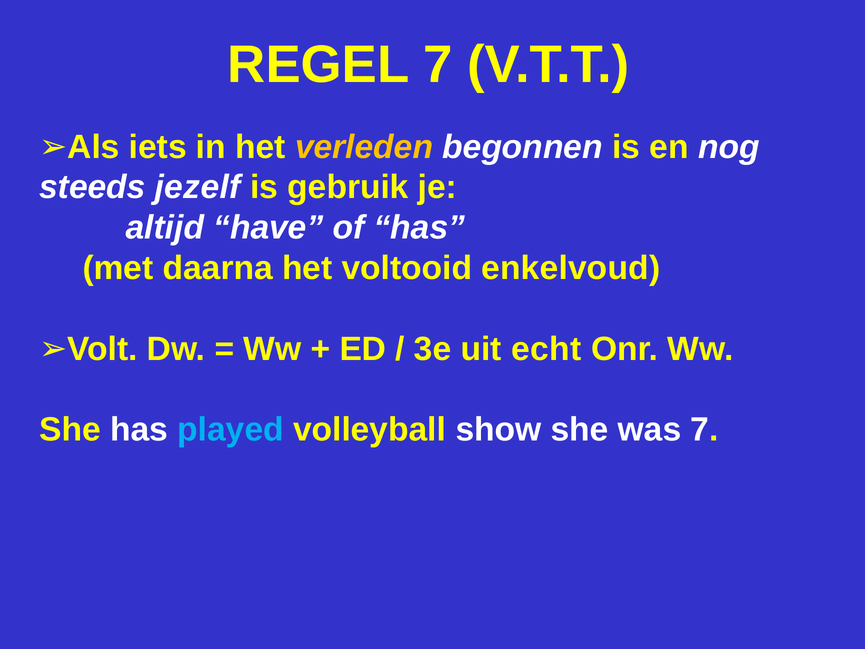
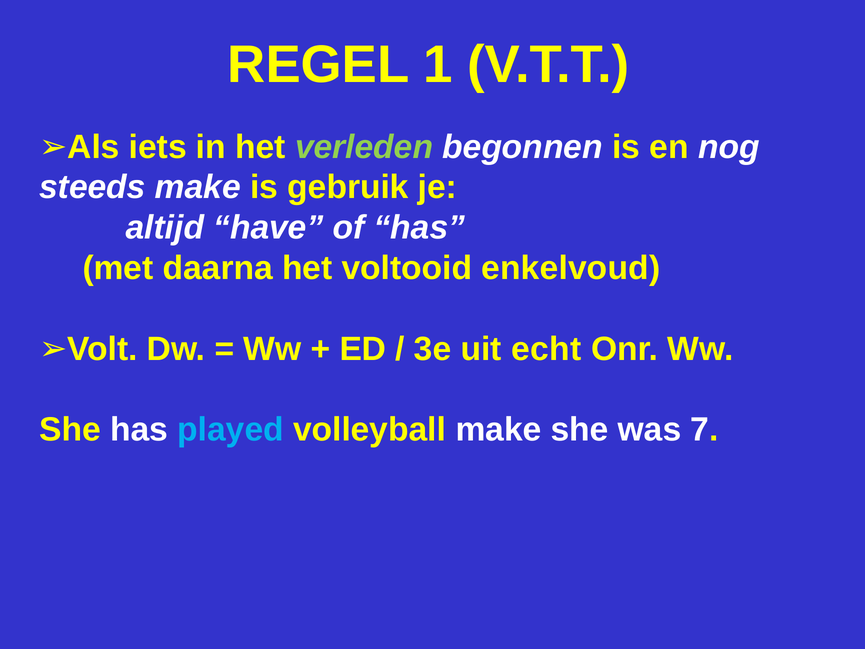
REGEL 7: 7 -> 1 (438, 65)
verleden colour: yellow -> light green (364, 147)
steeds jezelf: jezelf -> make (198, 187)
volleyball show: show -> make (498, 430)
